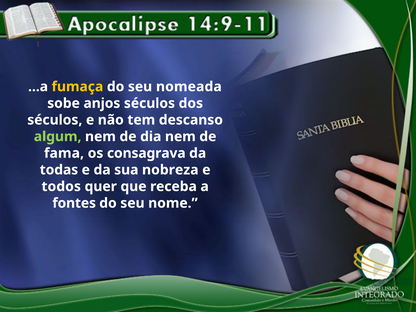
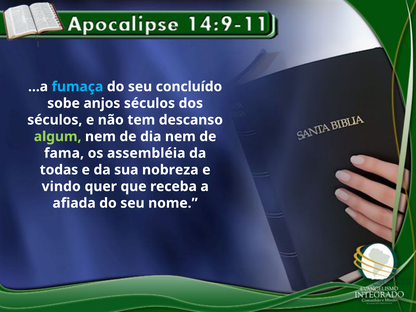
fumaça colour: yellow -> light blue (77, 87)
nomeada: nomeada -> concluído (189, 87)
consagrava: consagrava -> assembléia (146, 153)
todos: todos -> vindo (61, 186)
fontes: fontes -> afiada (74, 203)
